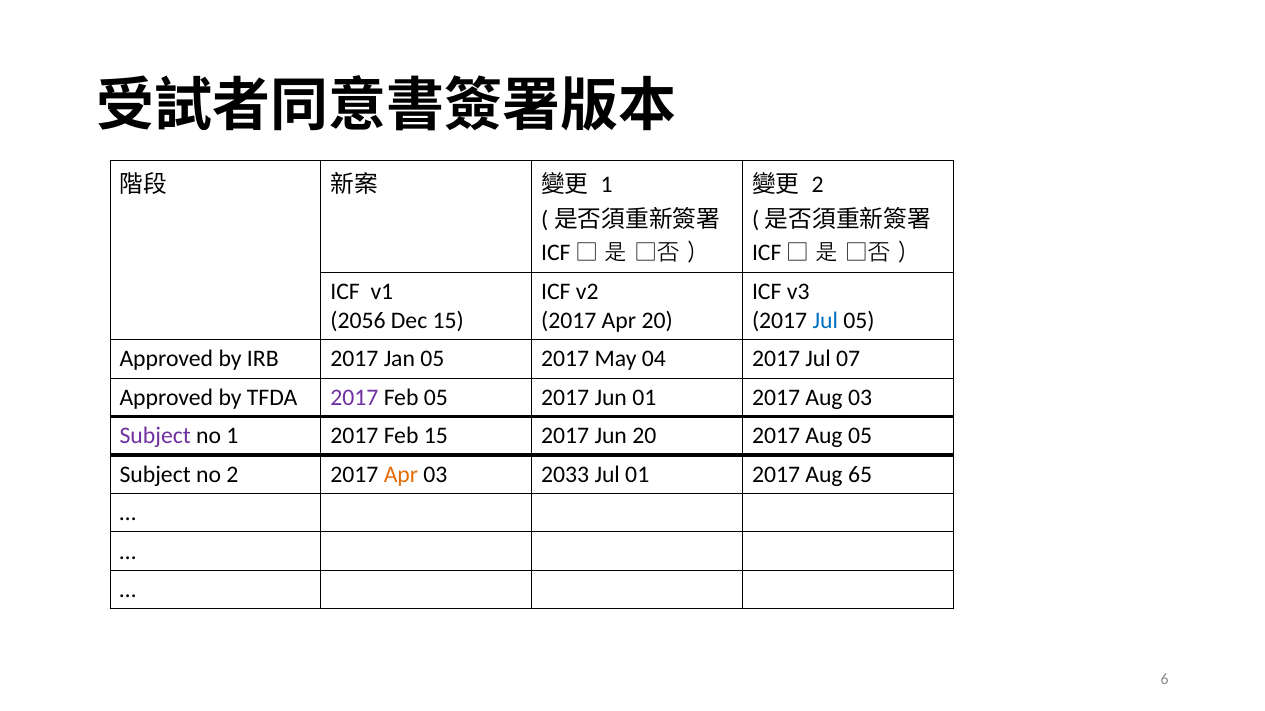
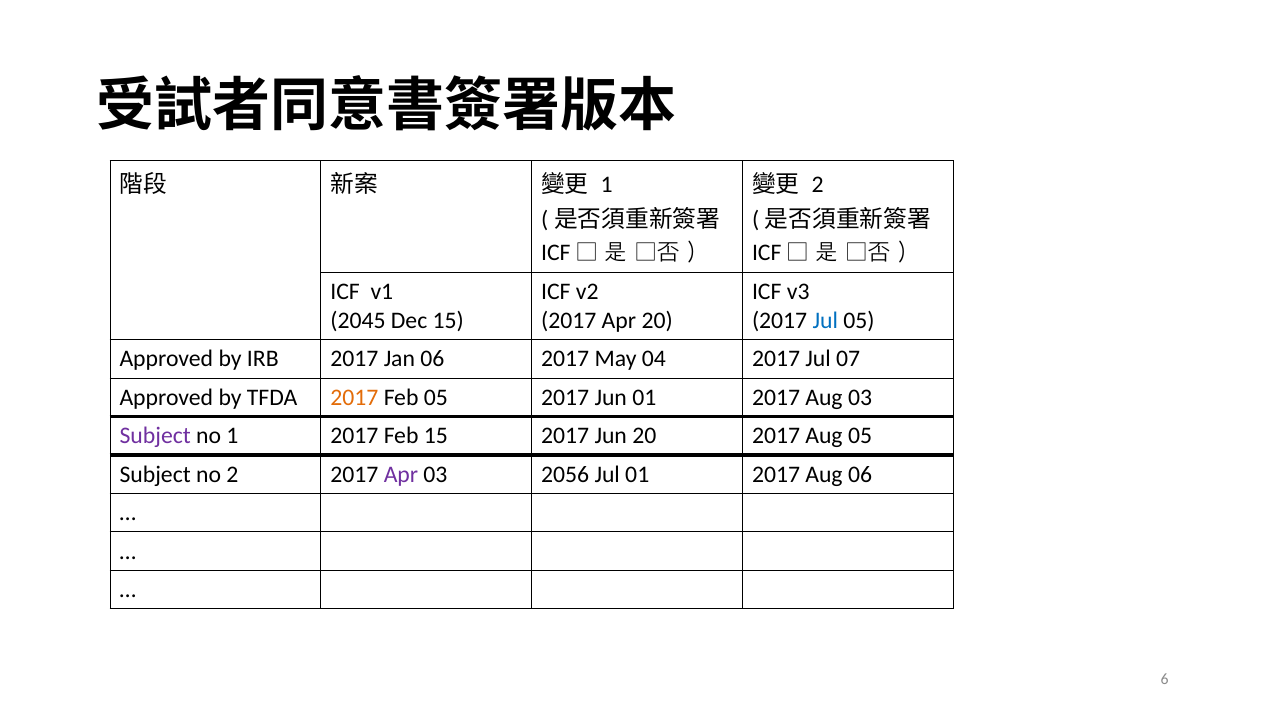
2056: 2056 -> 2045 (358, 321)
Jan 05: 05 -> 06 (432, 359)
2017 colour: purple -> orange (354, 398)
Apr colour: orange -> purple (401, 475)
2033: 2033 -> 2056 (565, 475)
Aug 65: 65 -> 06 (860, 475)
